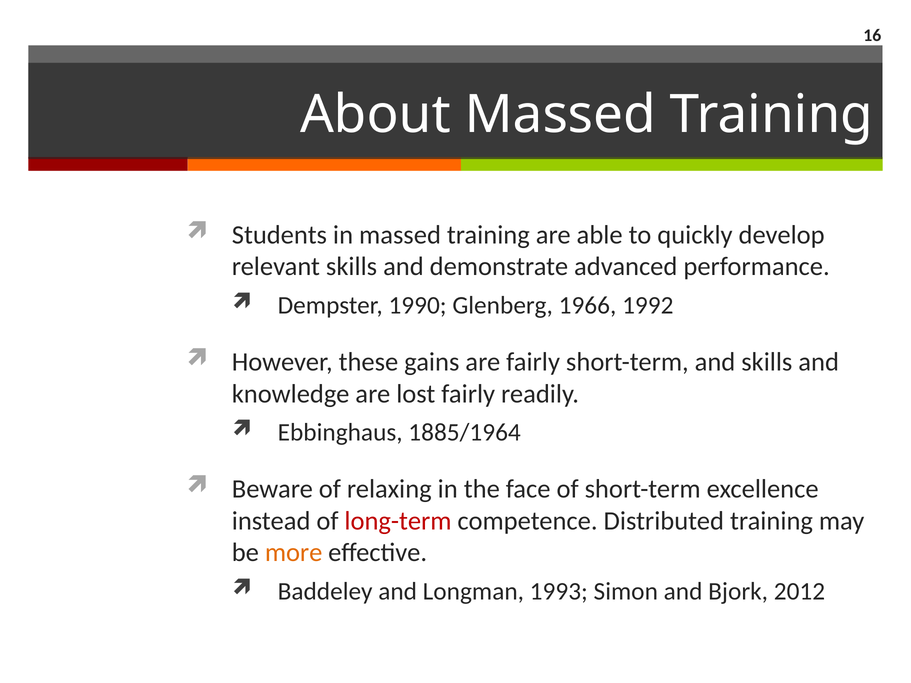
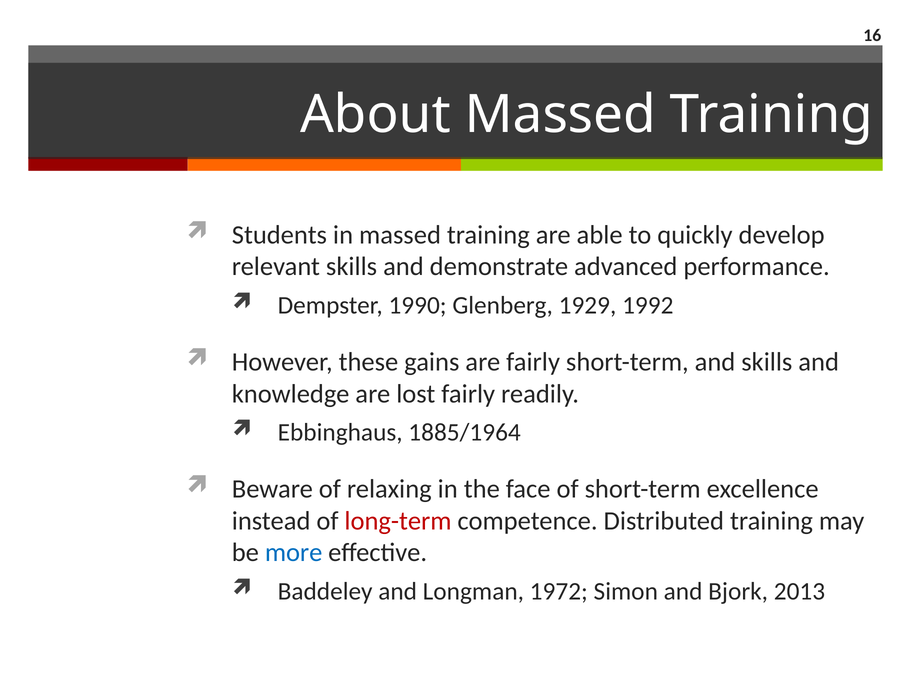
1966: 1966 -> 1929 (588, 305)
more colour: orange -> blue (294, 553)
1993: 1993 -> 1972 (559, 592)
2012: 2012 -> 2013 (799, 592)
